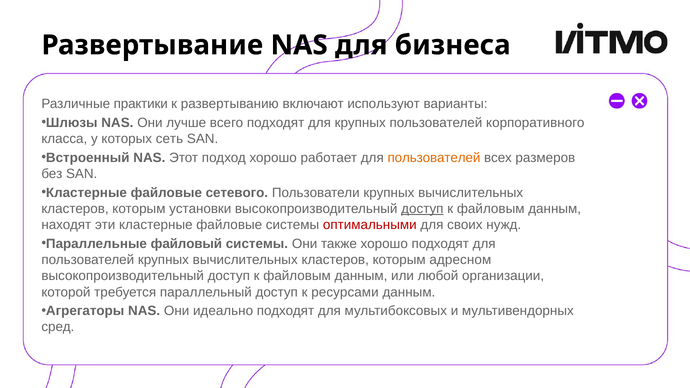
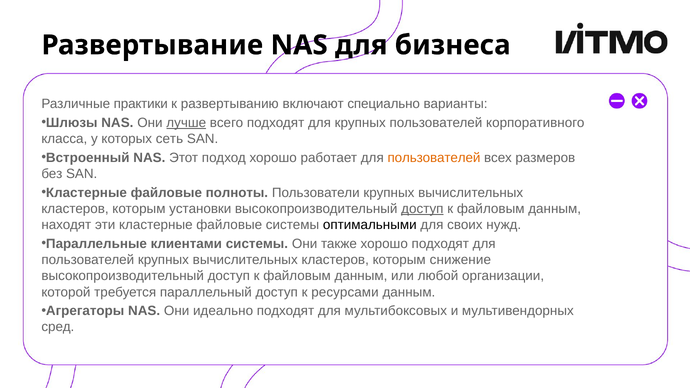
используют: используют -> специально (384, 104)
лучше underline: none -> present (186, 123)
сетевого: сетевого -> полноты (237, 193)
оптимальными colour: red -> black (370, 225)
файловый: файловый -> клиентами (186, 244)
адресном: адресном -> снижение (460, 260)
